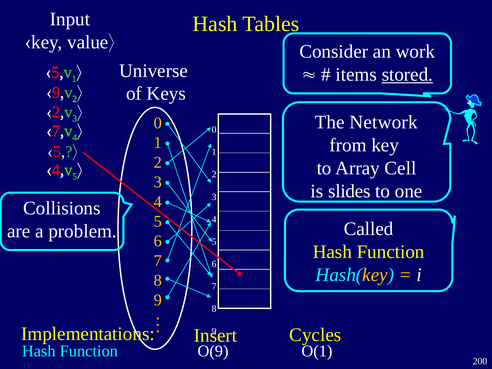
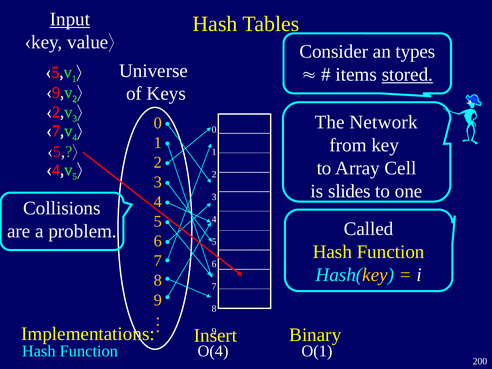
Input underline: none -> present (70, 19)
work: work -> types (415, 52)
Cycles: Cycles -> Binary (315, 335)
O(9: O(9 -> O(4 (213, 351)
